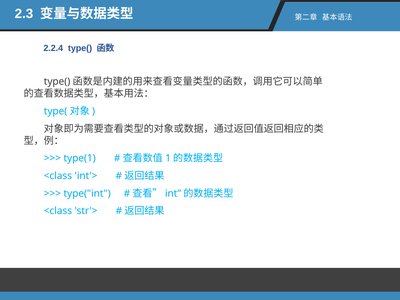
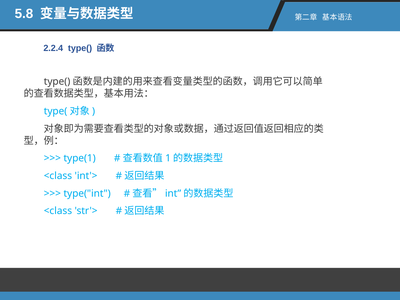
2.3: 2.3 -> 5.8 (24, 14)
